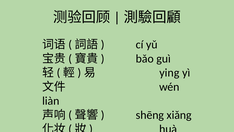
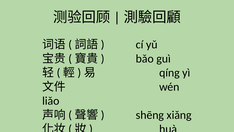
ying: ying -> qíng (169, 73)
liàn: liàn -> liǎo (51, 101)
